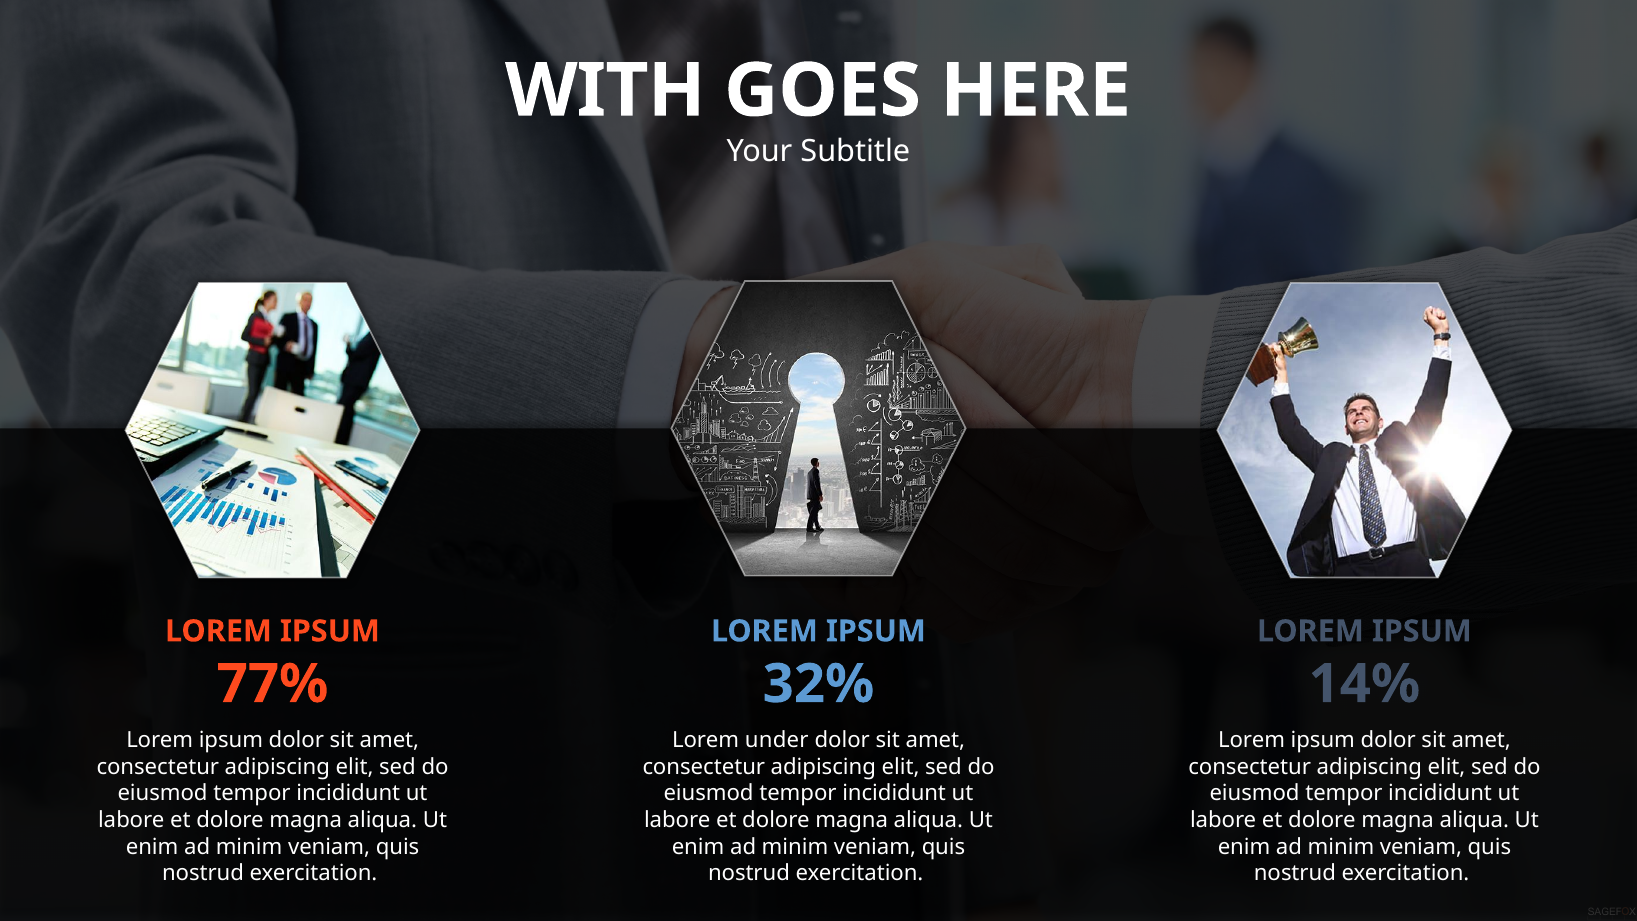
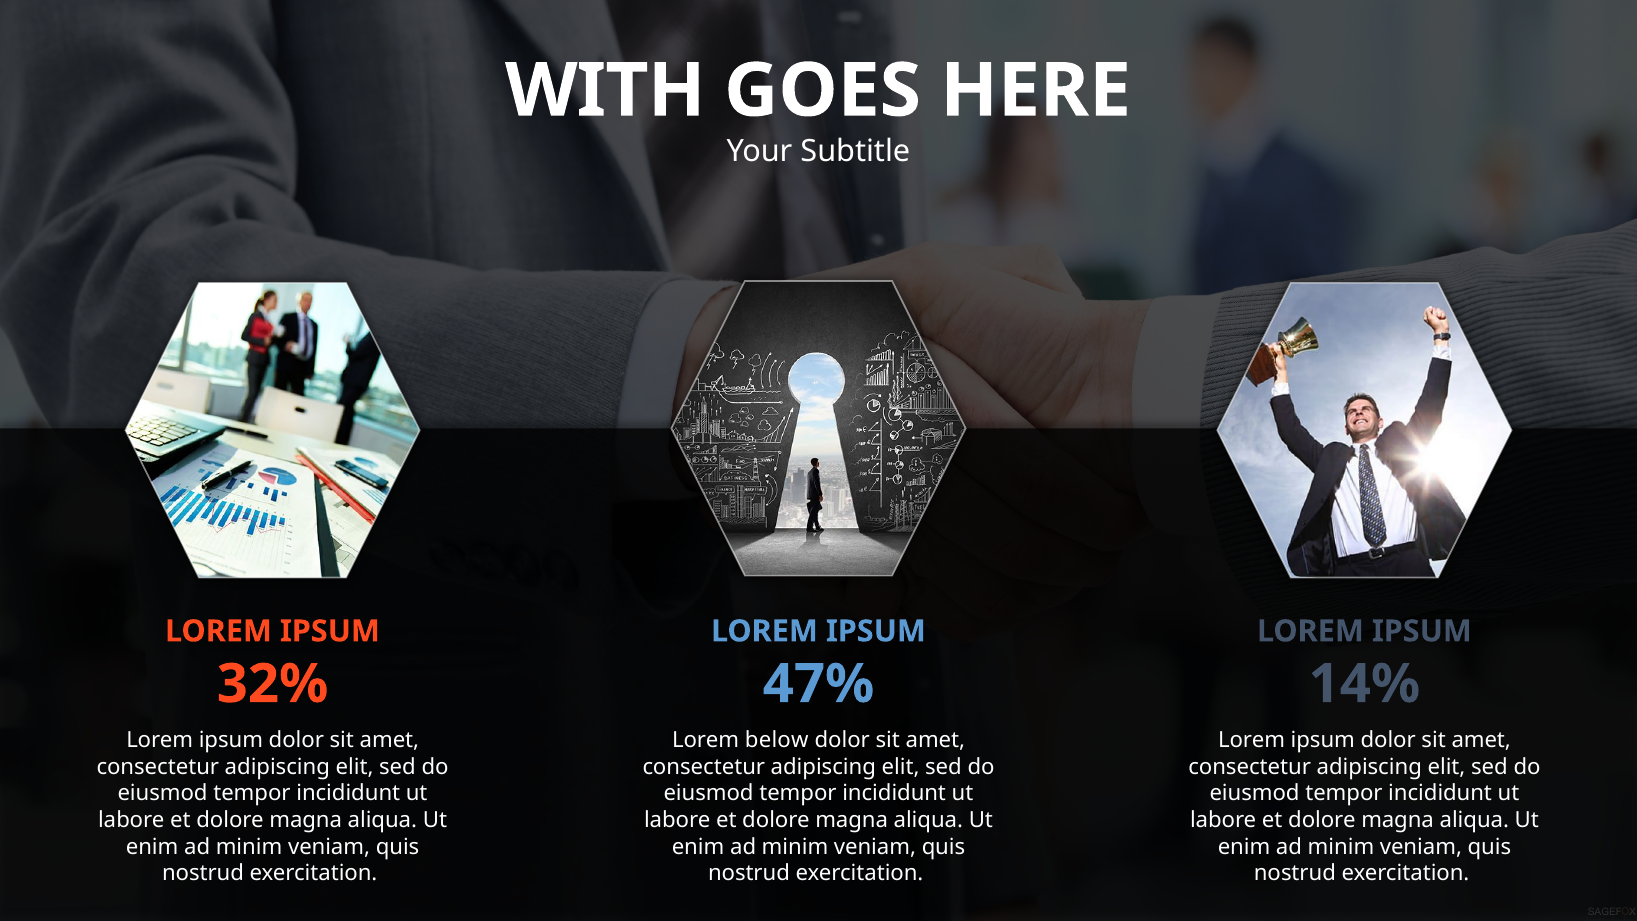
77%: 77% -> 32% (272, 684)
32%: 32% -> 47% (818, 684)
under: under -> below (777, 740)
